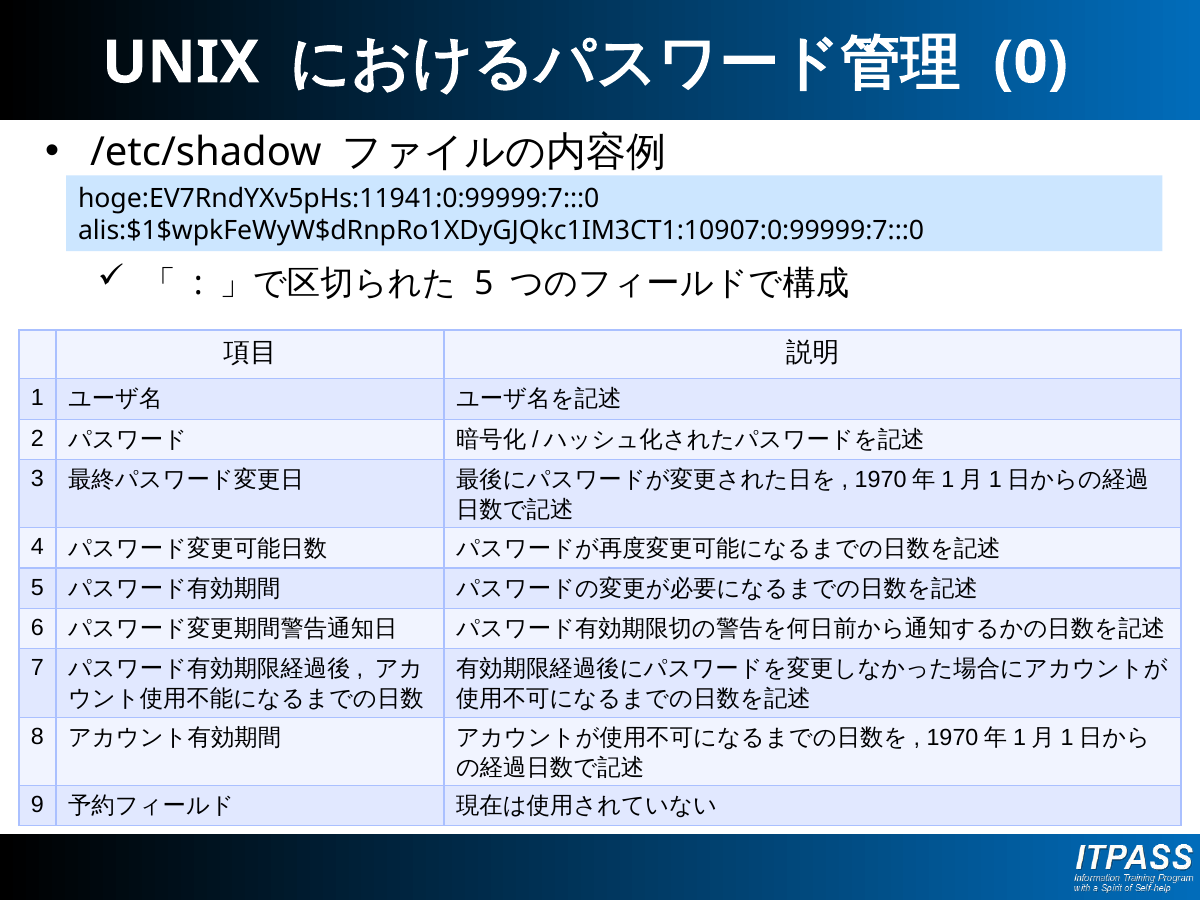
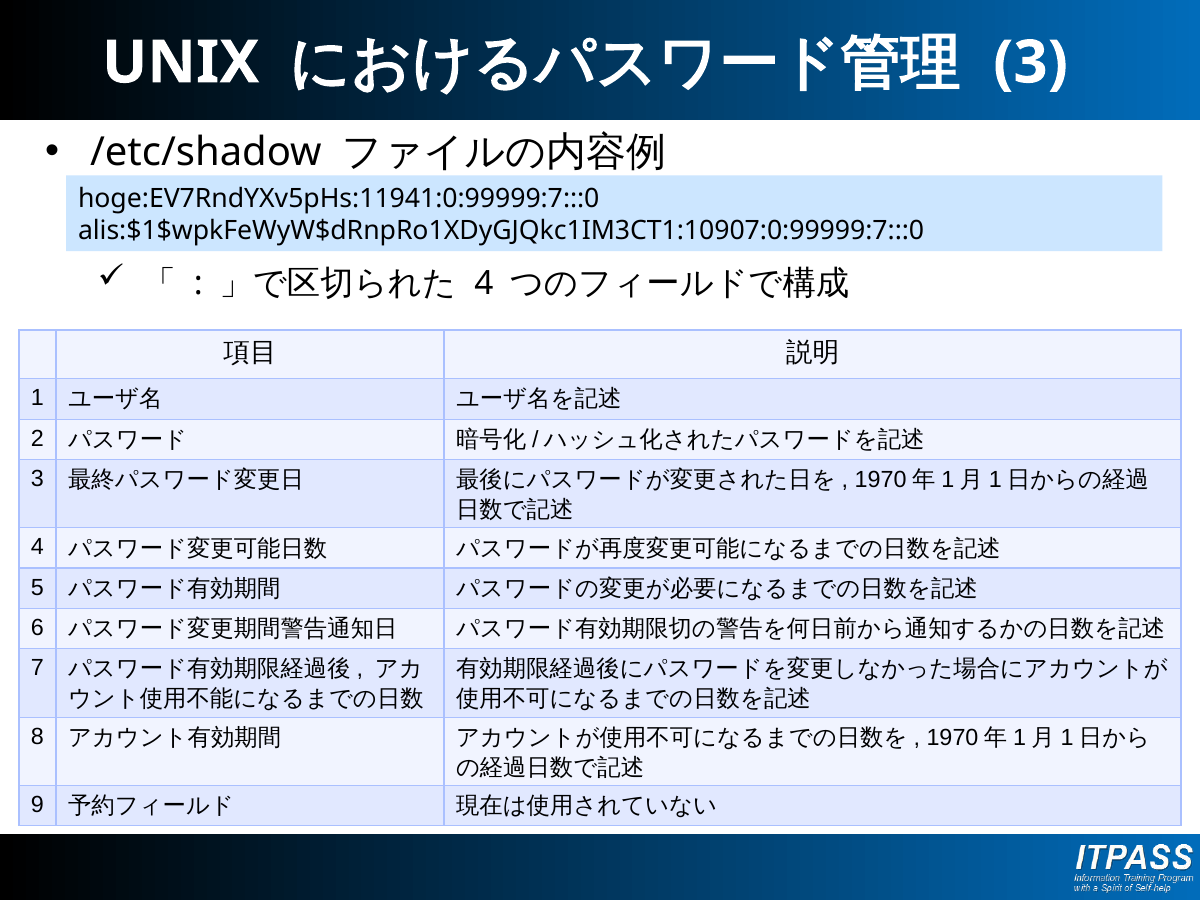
0: 0 -> 3 (1031, 63)
5: 5 -> 4 (484, 284)
